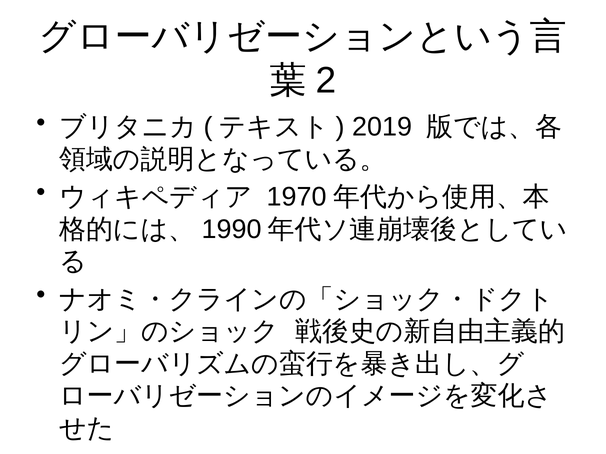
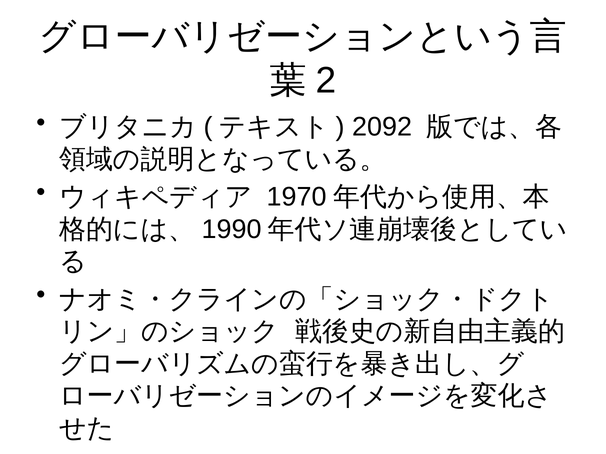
2019: 2019 -> 2092 (382, 127)
